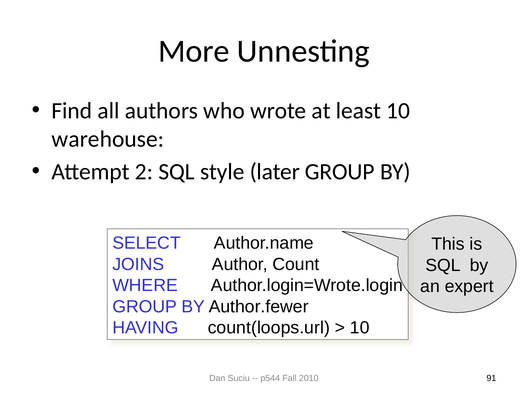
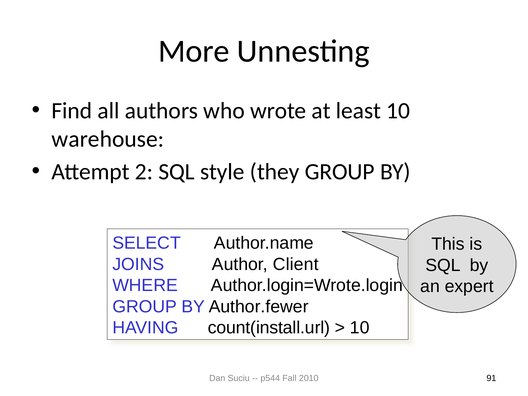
later: later -> they (275, 172)
Count: Count -> Client (296, 264)
count(loops.url: count(loops.url -> count(install.url (269, 328)
